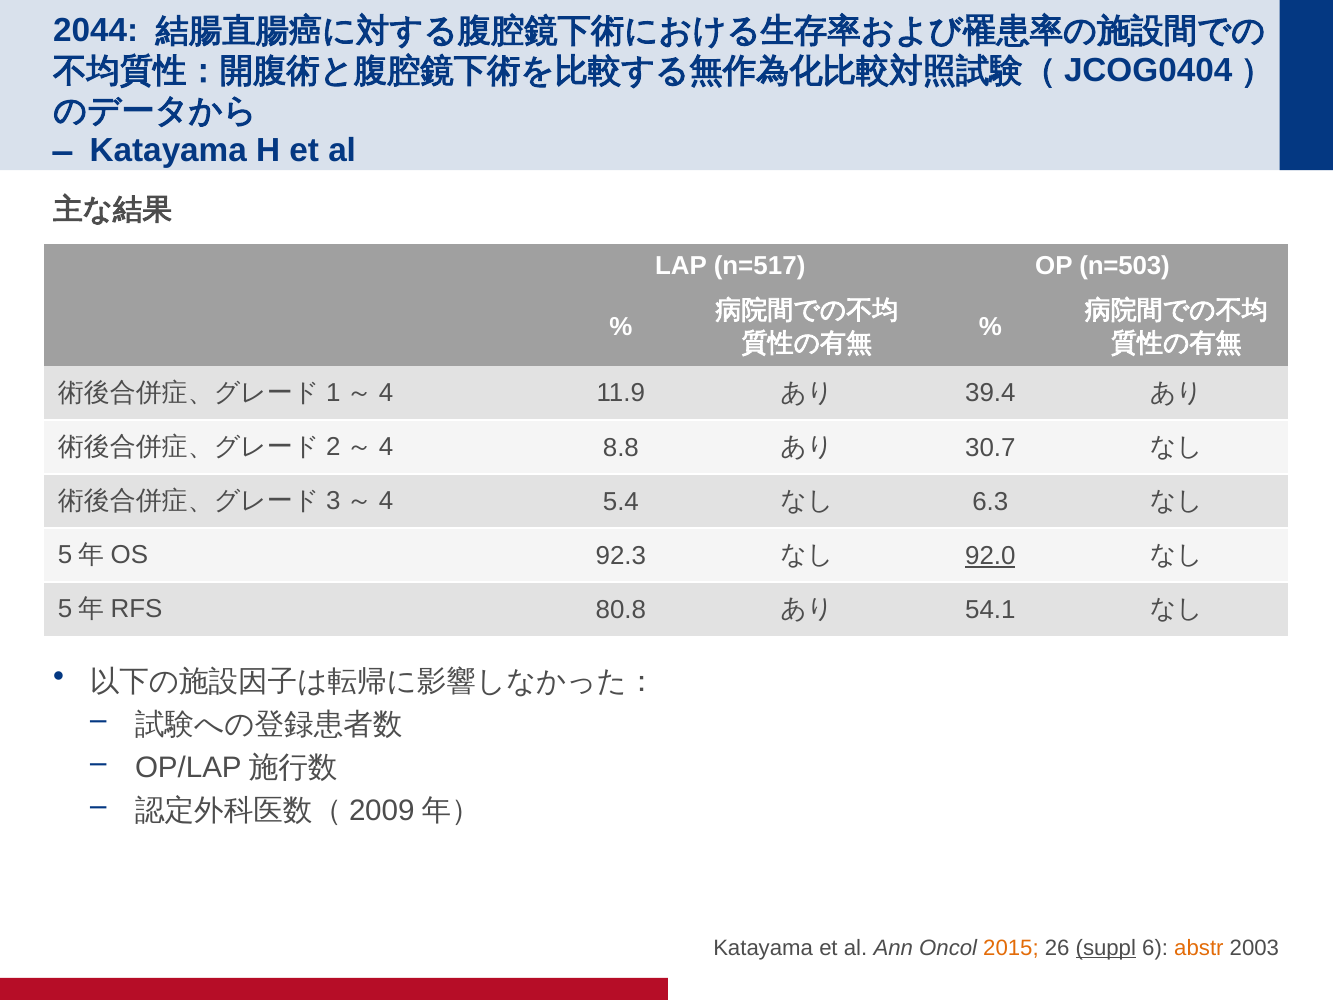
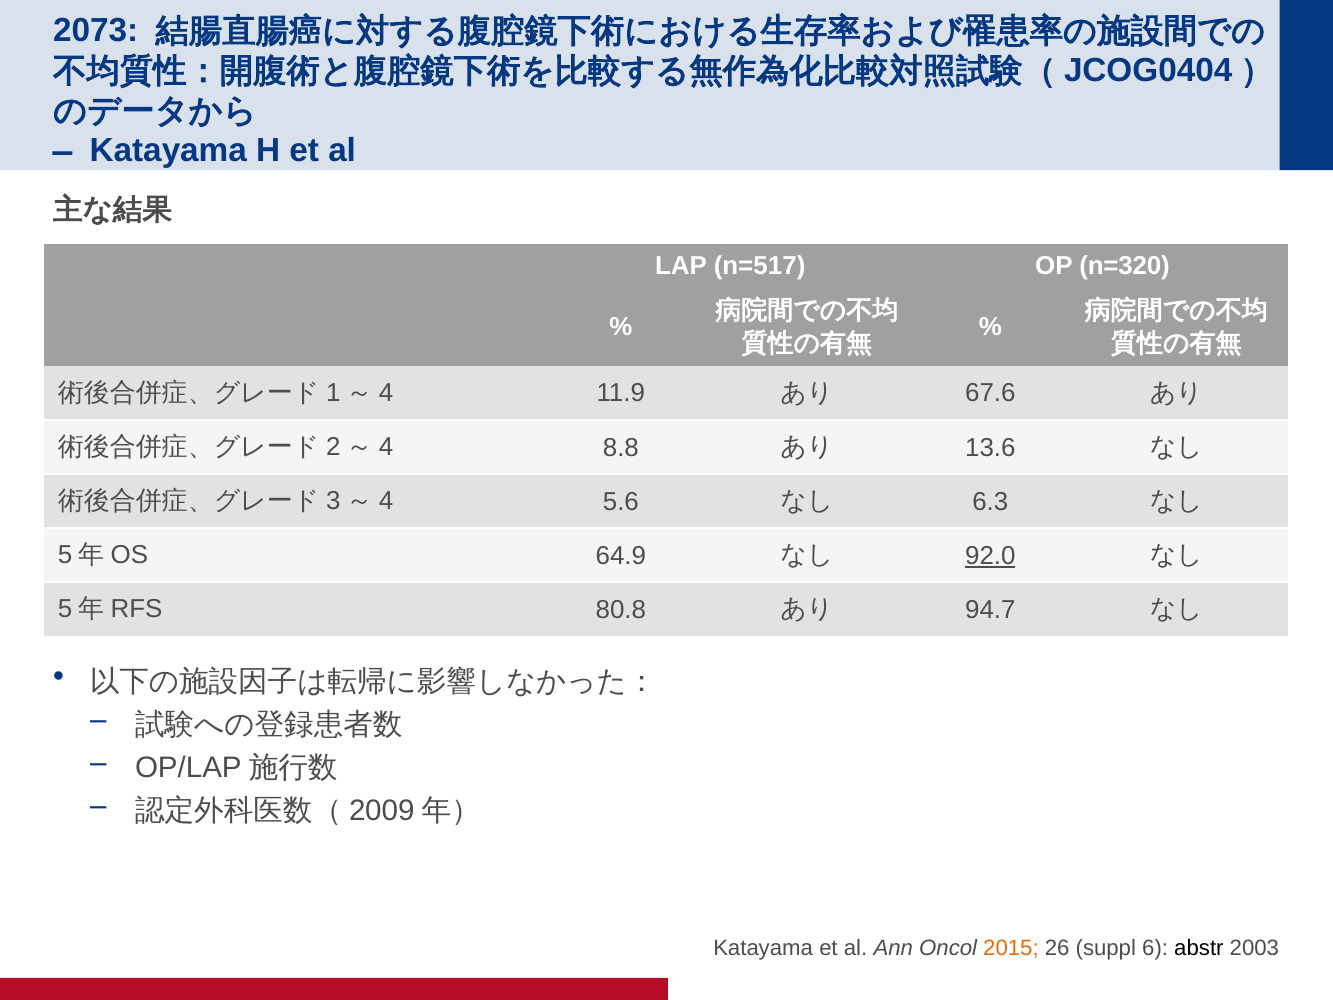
2044: 2044 -> 2073 (96, 31)
n=503: n=503 -> n=320 (1125, 266)
39.4: 39.4 -> 67.6 (990, 393)
30.7: 30.7 -> 13.6 (990, 447)
5.4: 5.4 -> 5.6 (621, 501)
92.3: 92.3 -> 64.9 (621, 556)
54.1: 54.1 -> 94.7 (990, 610)
suppl underline: present -> none (1106, 948)
abstr colour: orange -> black (1199, 948)
